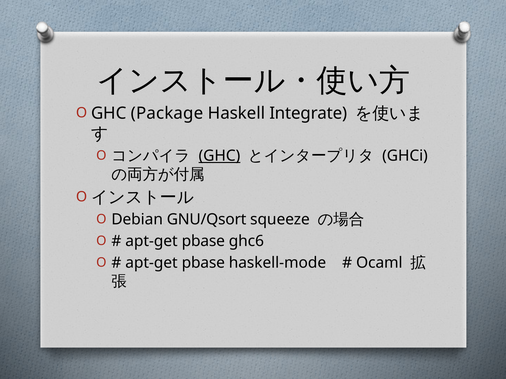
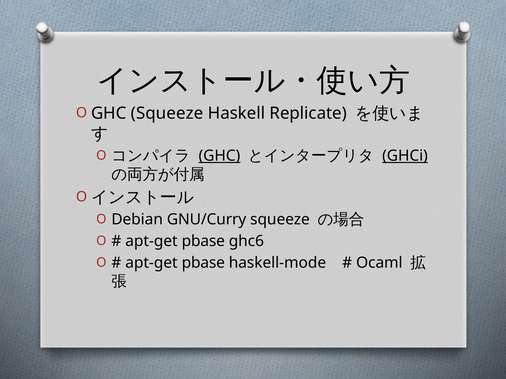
GHC Package: Package -> Squeeze (167, 113)
Integrate: Integrate -> Replicate (308, 113)
GHCi underline: none -> present (405, 156)
GNU/Qsort: GNU/Qsort -> GNU/Curry (207, 220)
